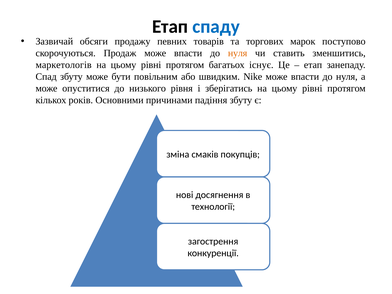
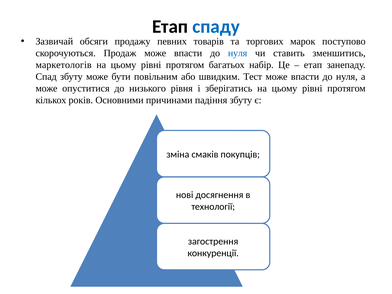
нуля colour: orange -> blue (238, 53)
існує: існує -> набір (261, 65)
Nike: Nike -> Тест (253, 77)
